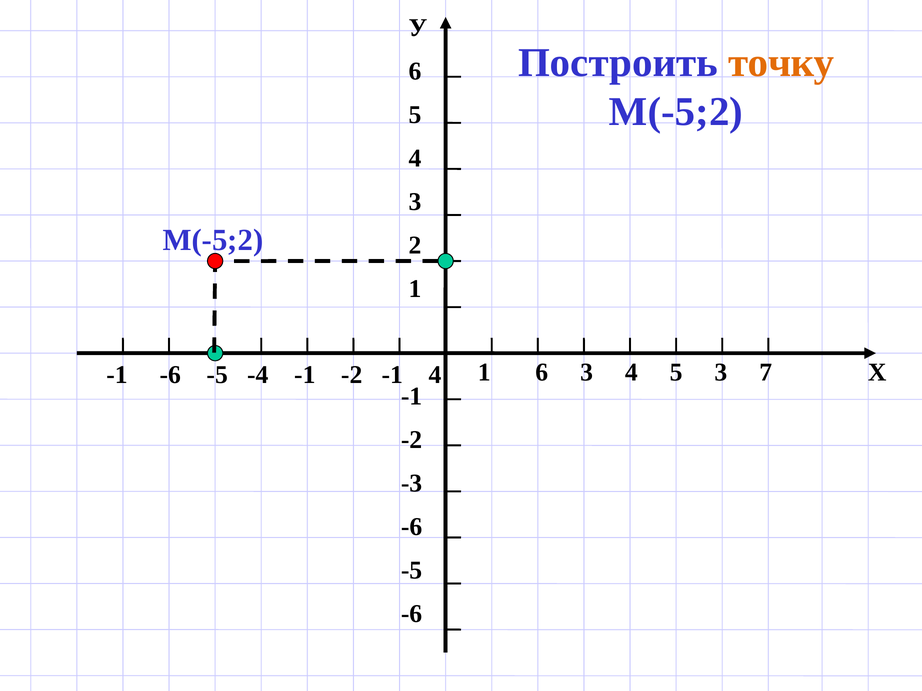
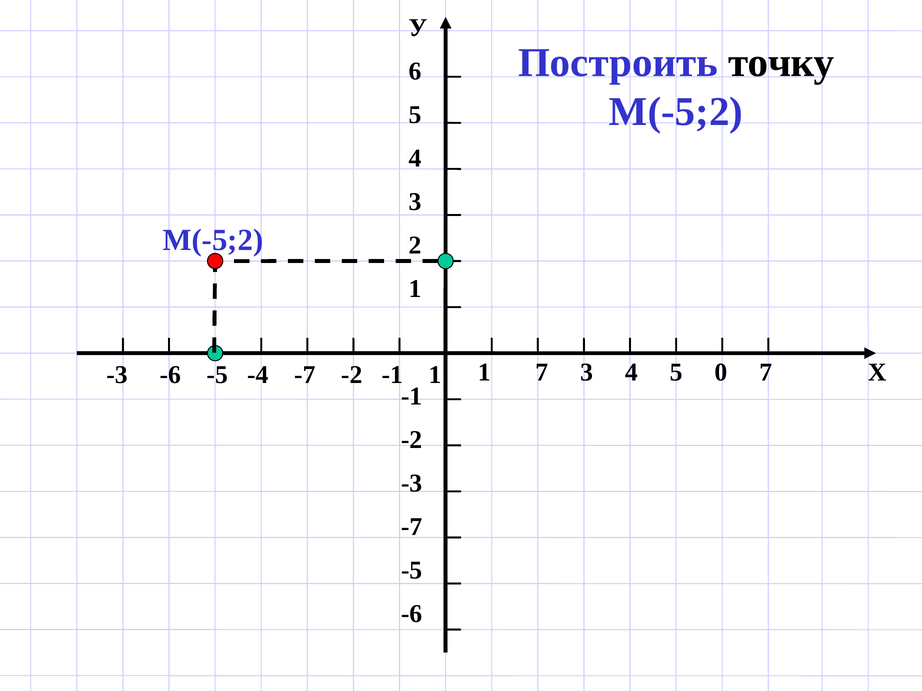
точку colour: orange -> black (781, 63)
1 6: 6 -> 7 (542, 373)
5 3: 3 -> 0 (721, 373)
-1: -1 -> -3 (117, 375)
-4 -1: -1 -> -7 (305, 375)
-1 4: 4 -> 1 (435, 375)
-6: -6 -> -7 (412, 527)
